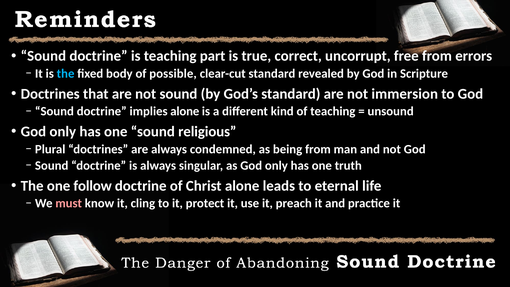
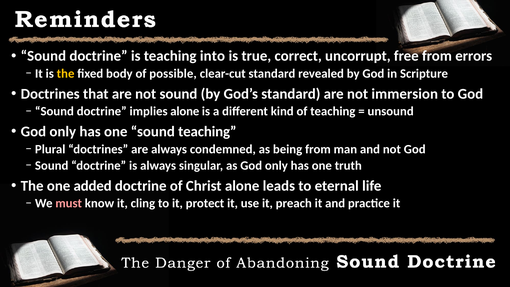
part: part -> into (212, 56)
the colour: light blue -> yellow (66, 74)
sound religious: religious -> teaching (207, 132)
follow: follow -> added (93, 186)
